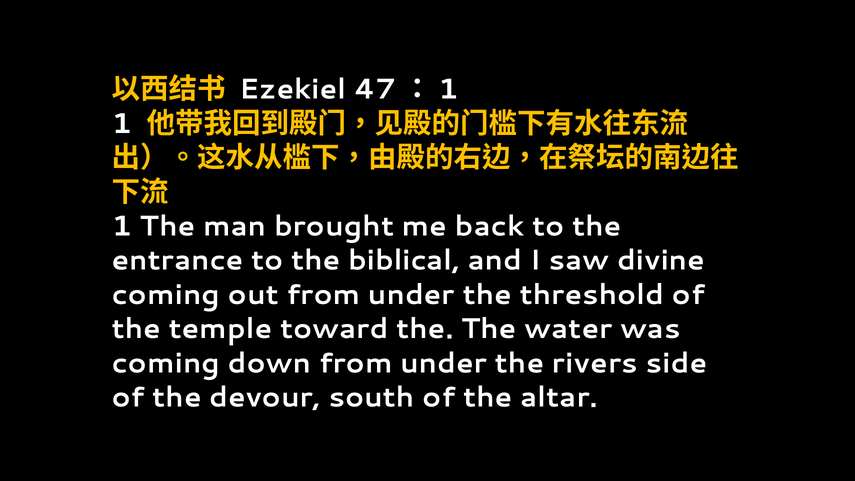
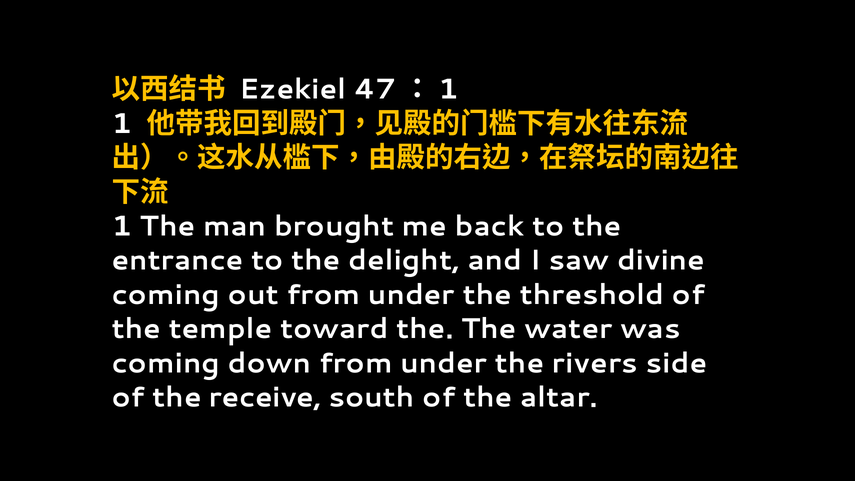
biblical: biblical -> delight (404, 261)
devour: devour -> receive (265, 397)
